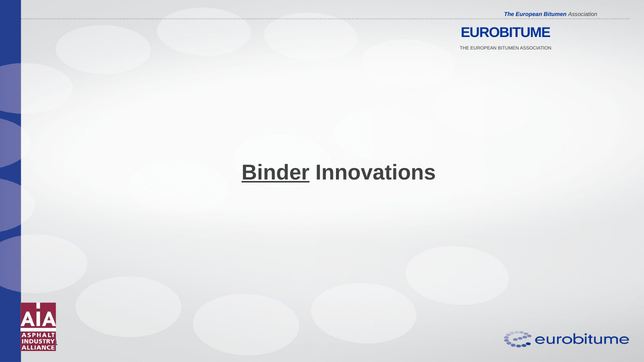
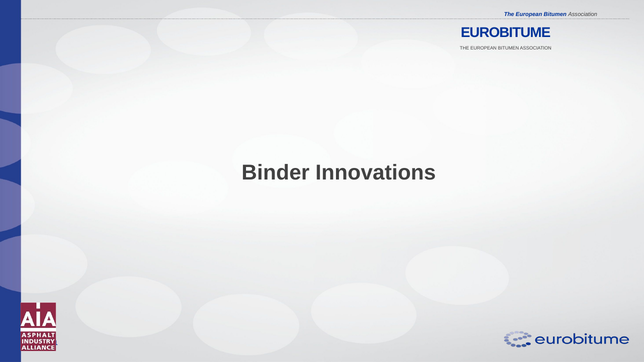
Binder underline: present -> none (276, 173)
